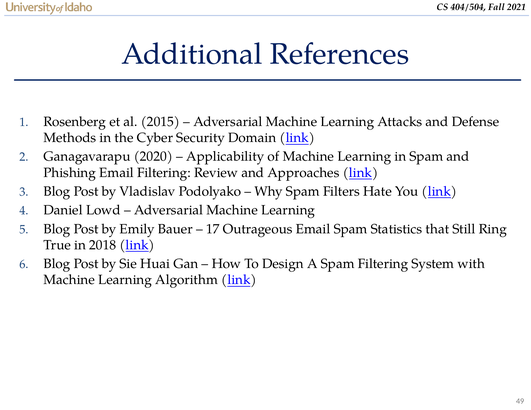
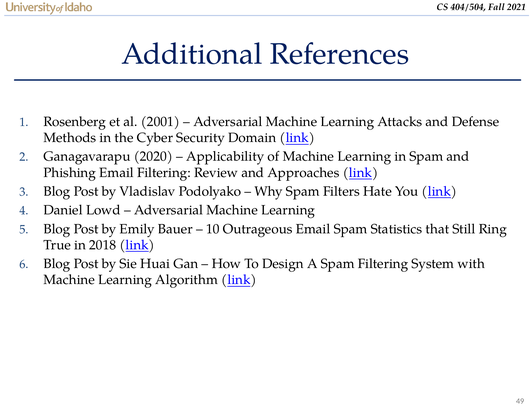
2015: 2015 -> 2001 (160, 122)
17: 17 -> 10 (213, 229)
